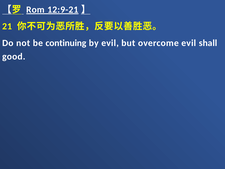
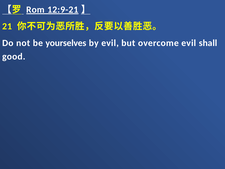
continuing: continuing -> yourselves (66, 43)
